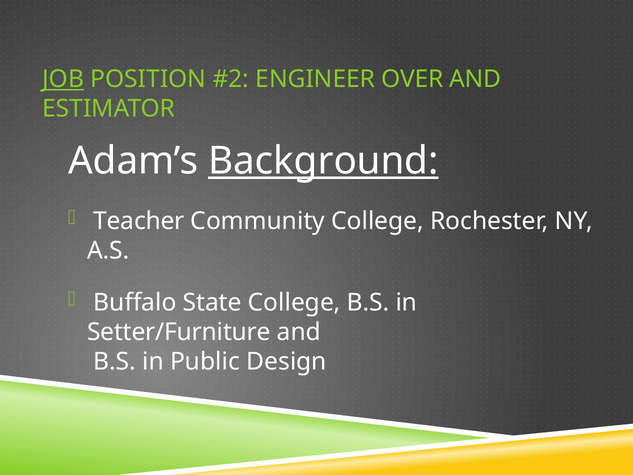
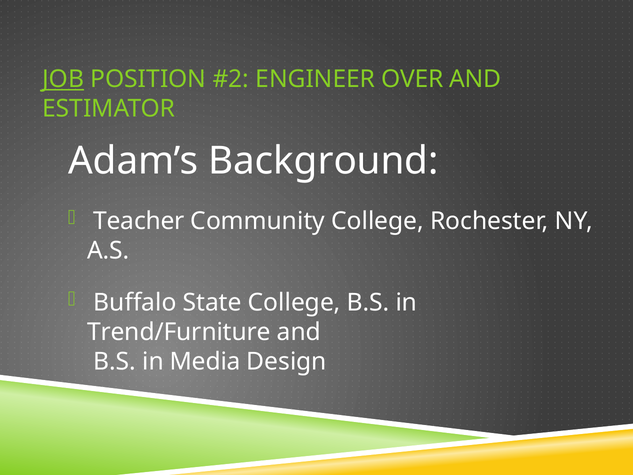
Background underline: present -> none (323, 161)
Setter/Furniture: Setter/Furniture -> Trend/Furniture (179, 332)
Public: Public -> Media (205, 362)
